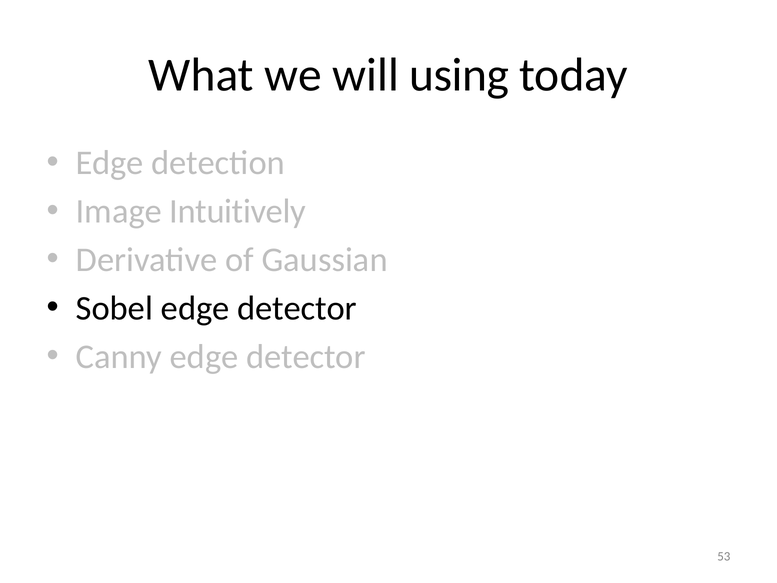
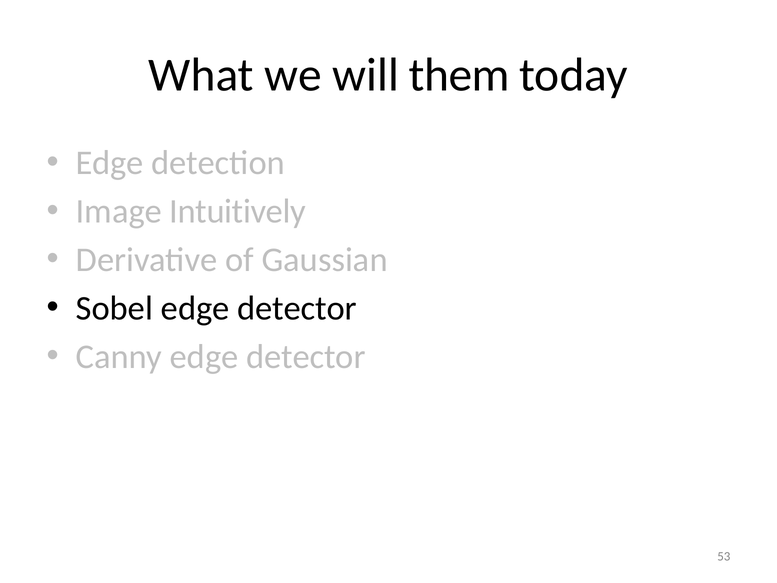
using: using -> them (459, 75)
